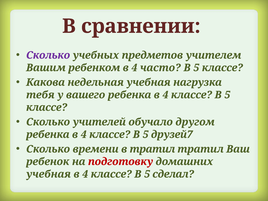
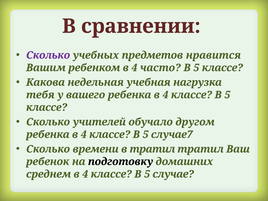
учителем: учителем -> нравится (213, 55)
друзей7: друзей7 -> случае7 (172, 134)
подготовку colour: red -> black (121, 162)
учебная: учебная -> среднем (49, 174)
сделал: сделал -> случае (173, 174)
